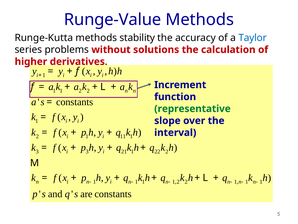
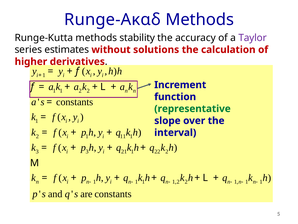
Runge-Value: Runge-Value -> Runge-Ακαδ (112, 20)
Taylor colour: blue -> purple (253, 38)
problems: problems -> estimates (67, 50)
